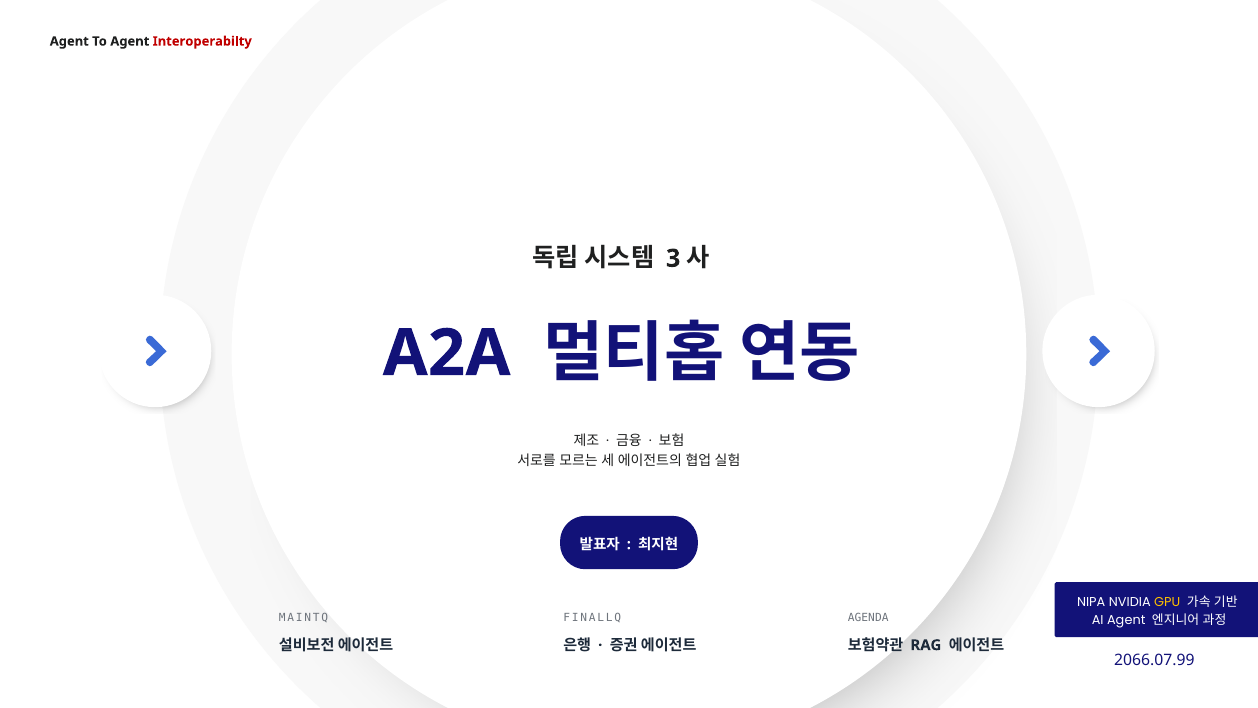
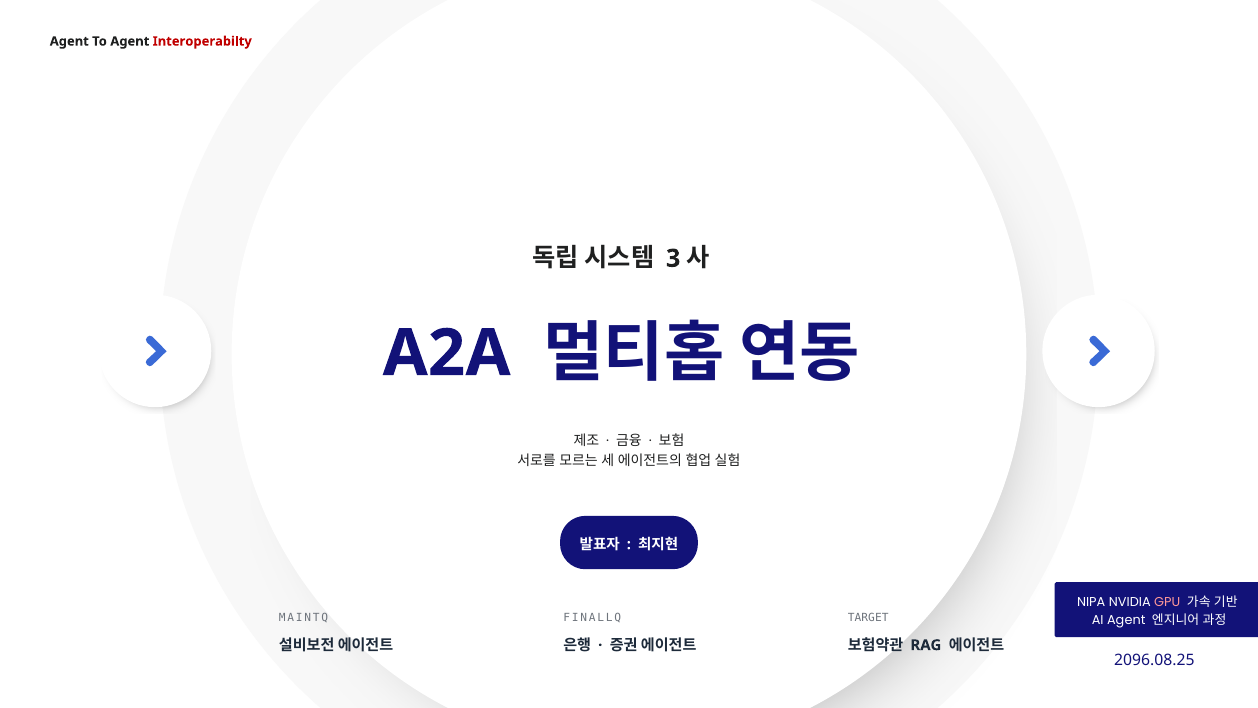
GPU colour: yellow -> pink (1167, 601)
AGENDA: AGENDA -> TARGET (868, 618)
2066.07.99: 2066.07.99 -> 2096.08.25 (1154, 660)
